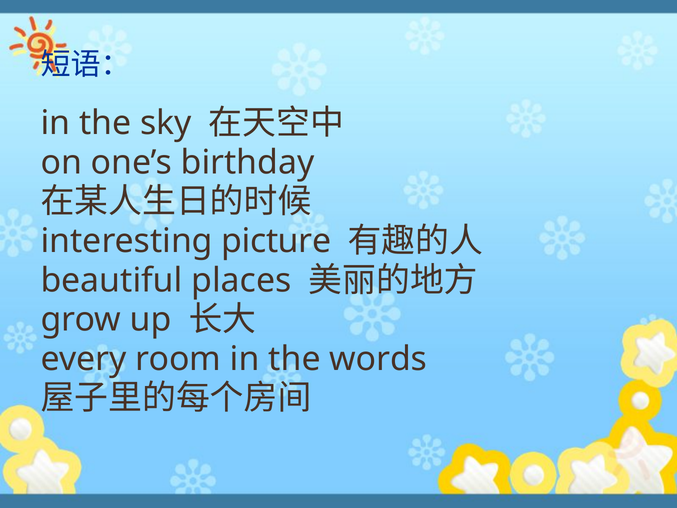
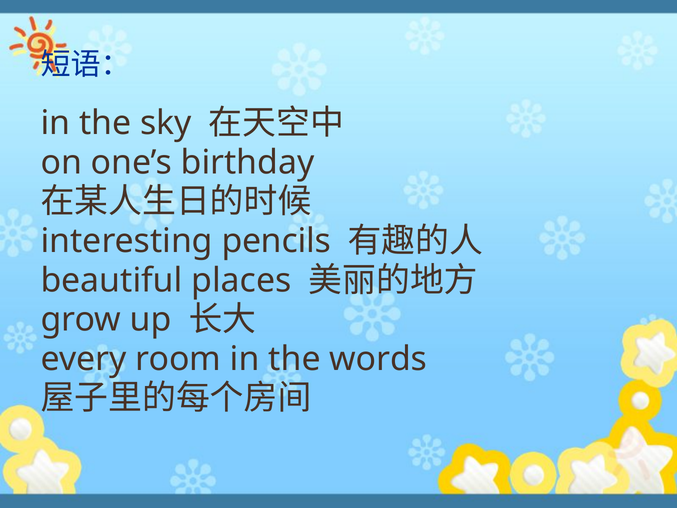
picture: picture -> pencils (276, 241)
